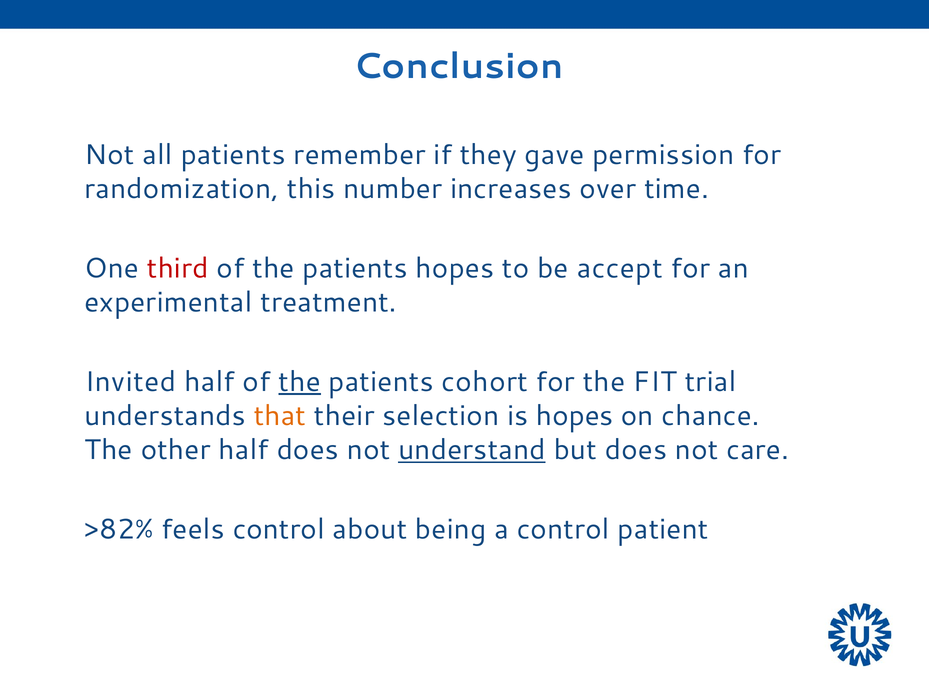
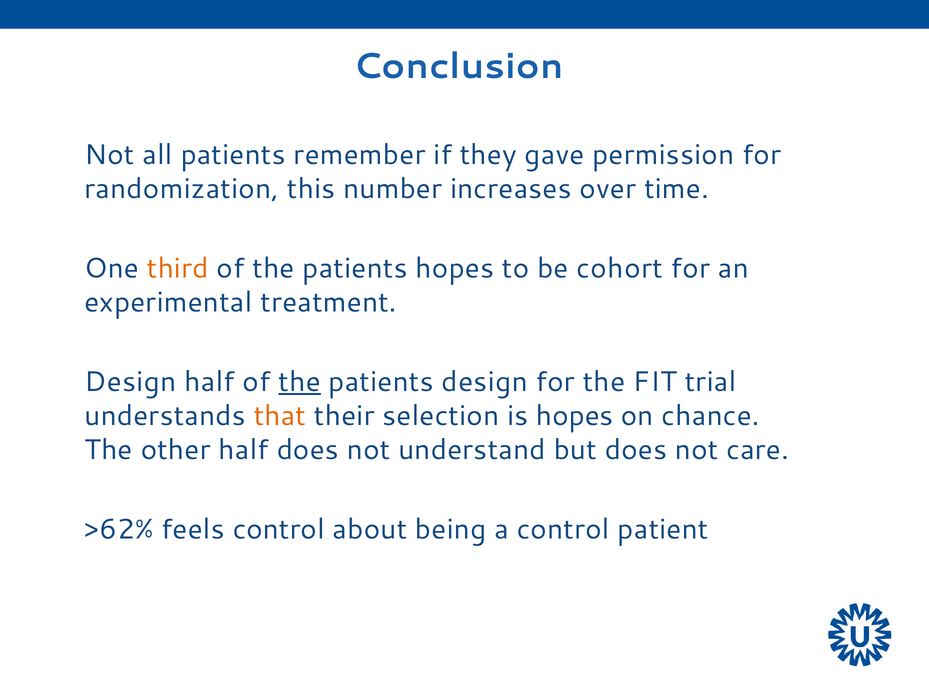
third colour: red -> orange (178, 268)
accept: accept -> cohort (620, 268)
Invited: Invited -> Design (130, 382)
patients cohort: cohort -> design (485, 382)
understand underline: present -> none (472, 450)
>82%: >82% -> >62% (119, 529)
